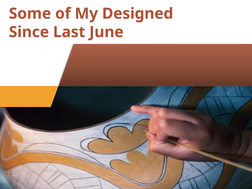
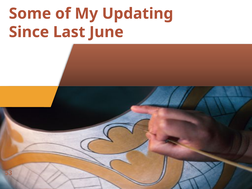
Designed: Designed -> Updating (138, 14)
